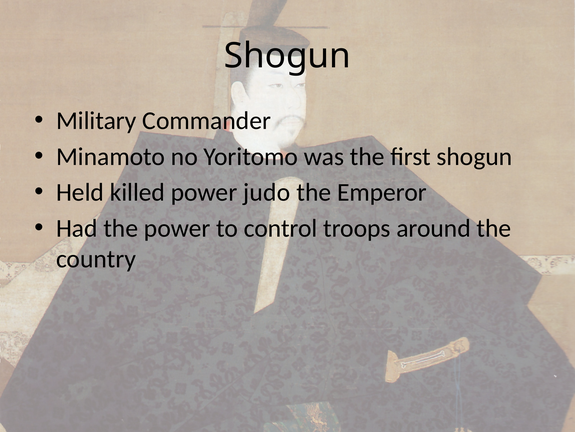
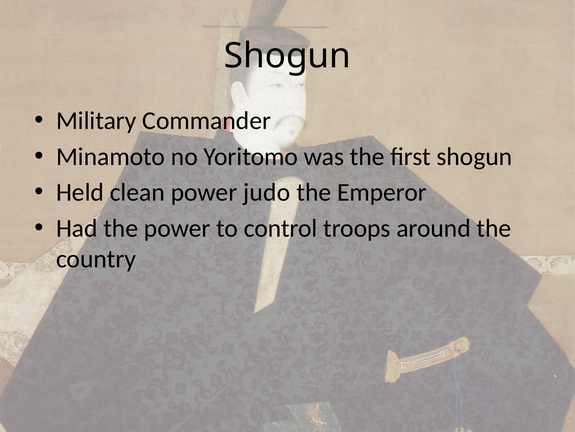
killed: killed -> clean (137, 192)
